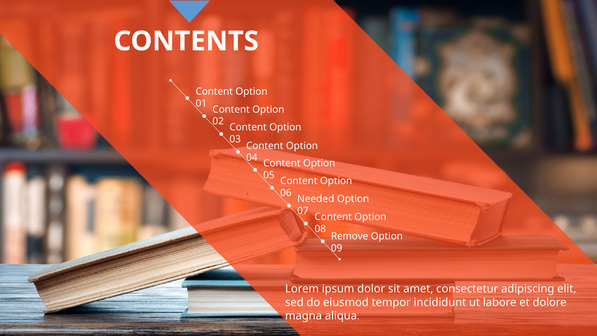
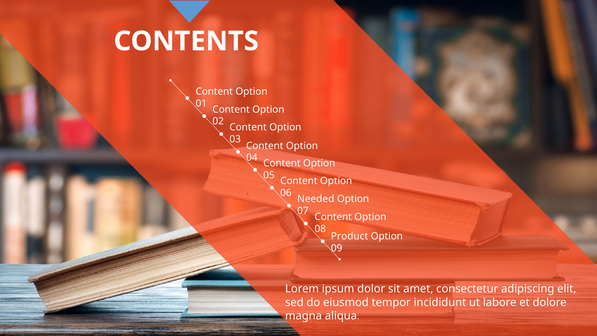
Remove: Remove -> Product (350, 236)
